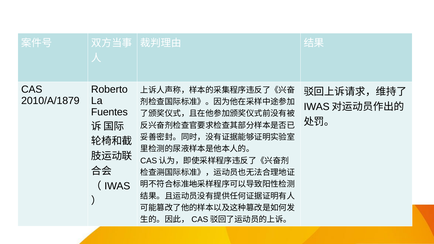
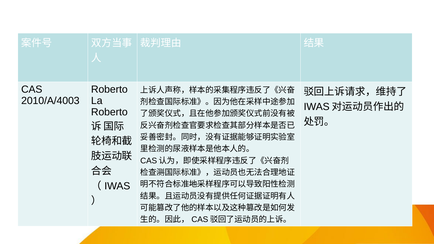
2010/A/1879: 2010/A/1879 -> 2010/A/4003 (50, 101)
Fuentes: Fuentes -> Roberto (109, 112)
